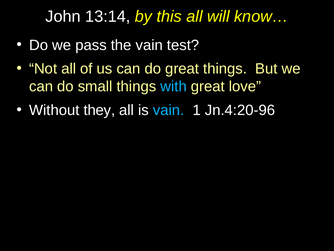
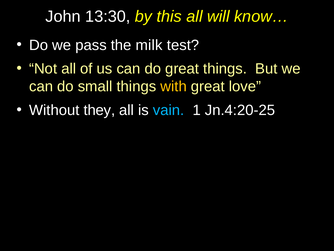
13:14: 13:14 -> 13:30 (108, 16)
the vain: vain -> milk (149, 45)
with colour: light blue -> yellow (174, 86)
Jn.4:20-96: Jn.4:20-96 -> Jn.4:20-25 (240, 110)
